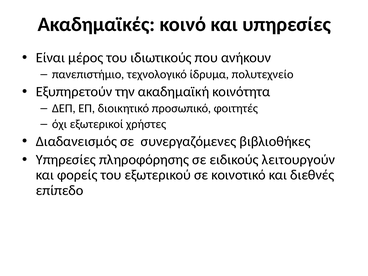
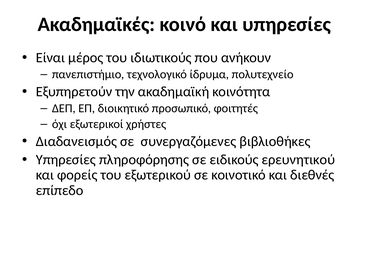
λειτουργούν: λειτουργούν -> ερευνητικού (298, 160)
